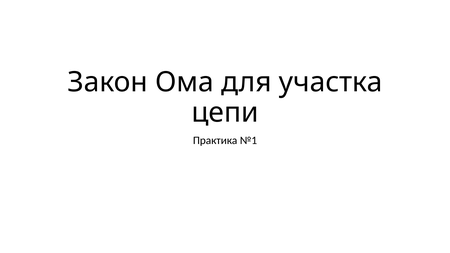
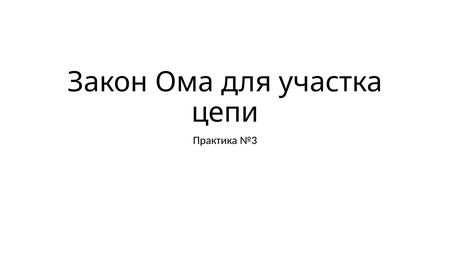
№1: №1 -> №3 (248, 141)
